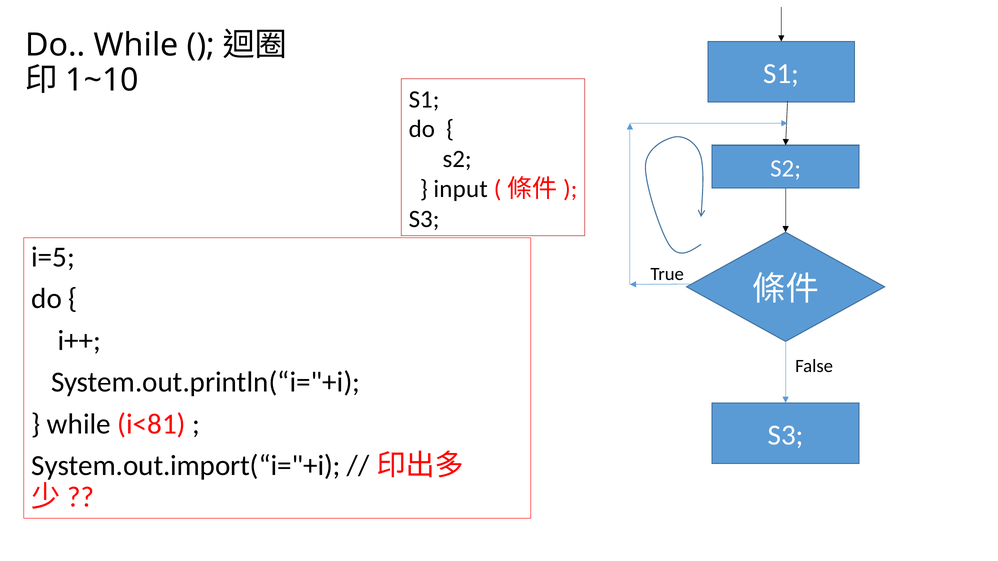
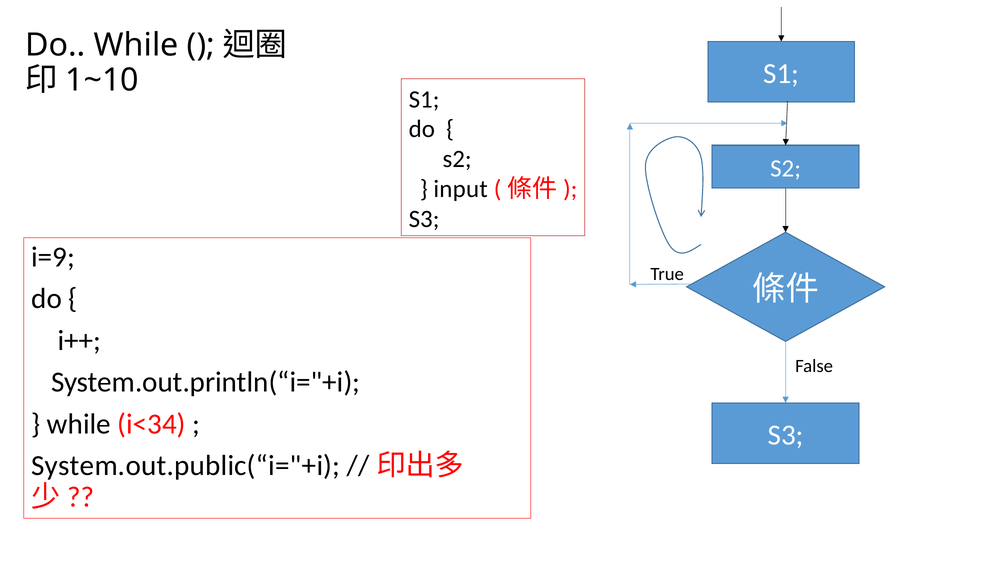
i=5: i=5 -> i=9 (53, 257)
i<81: i<81 -> i<34 (152, 424)
System.out.import(“i="+i: System.out.import(“i="+i -> System.out.public(“i="+i (186, 466)
